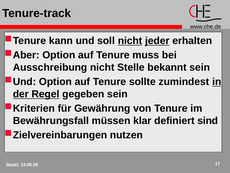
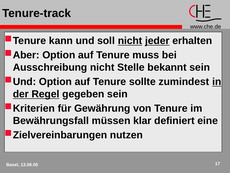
sind: sind -> eine (208, 120)
